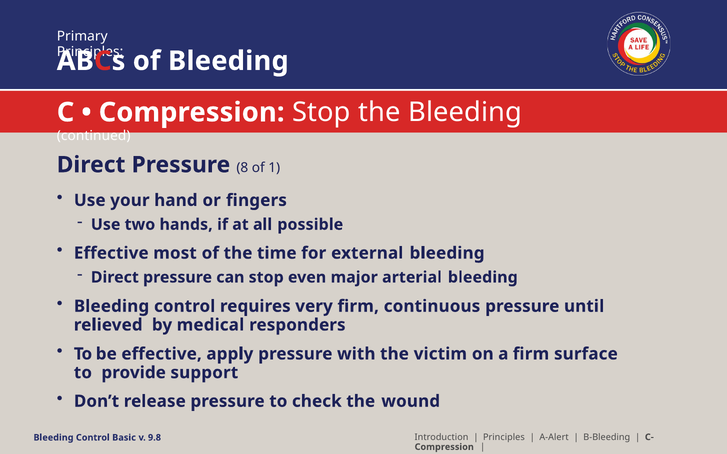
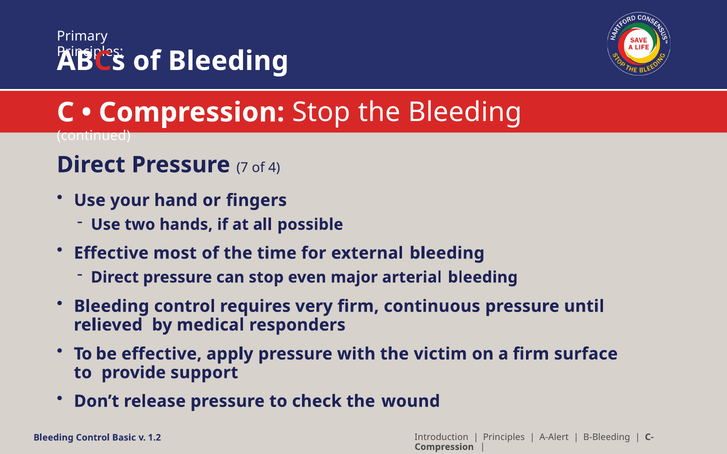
8: 8 -> 7 (242, 168)
1: 1 -> 4 (274, 168)
9.8: 9.8 -> 1.2 (154, 438)
